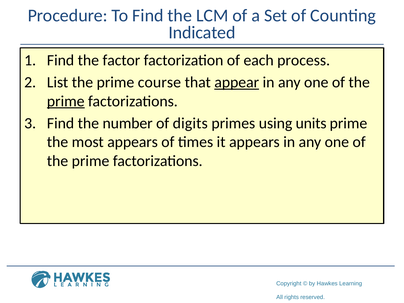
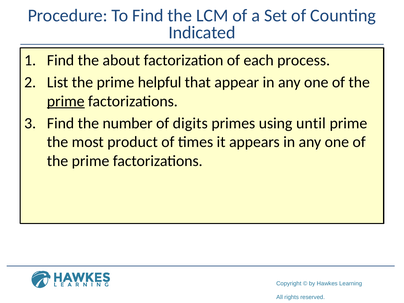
factor: factor -> about (121, 60)
course: course -> helpful (160, 82)
appear underline: present -> none (237, 82)
units: units -> until (311, 123)
most appears: appears -> product (133, 142)
